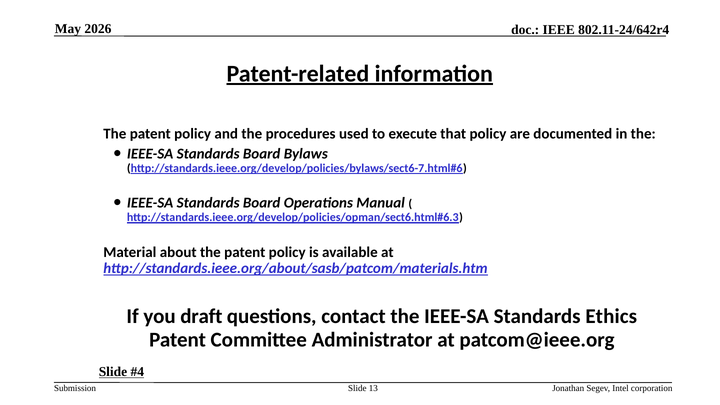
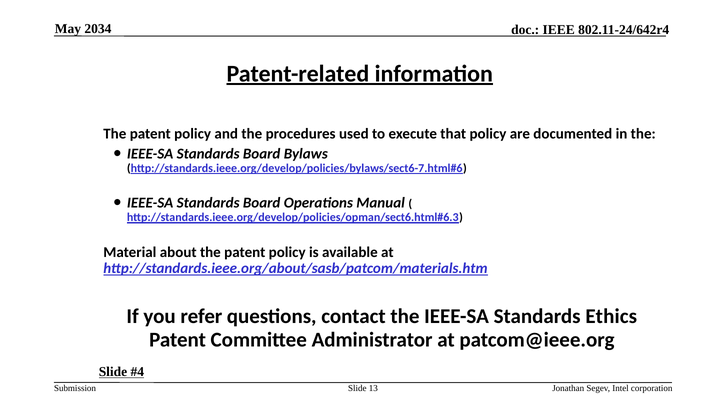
2026: 2026 -> 2034 (98, 29)
draft: draft -> refer (201, 317)
